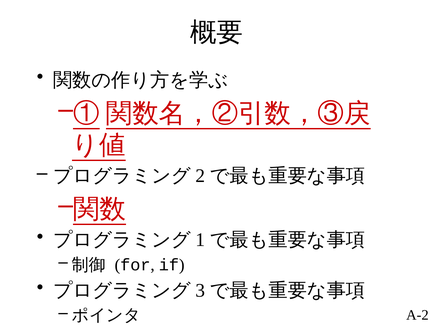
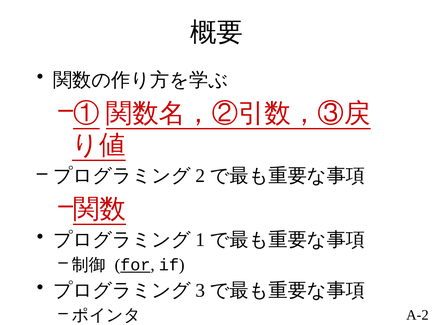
for underline: none -> present (135, 265)
